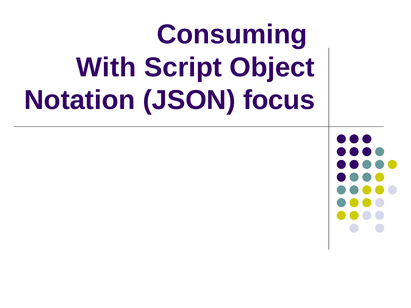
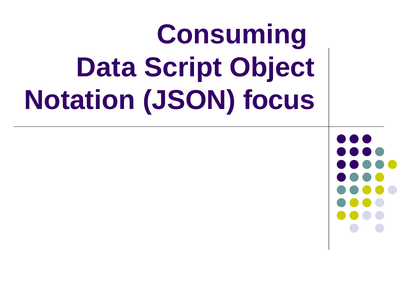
With: With -> Data (106, 67)
